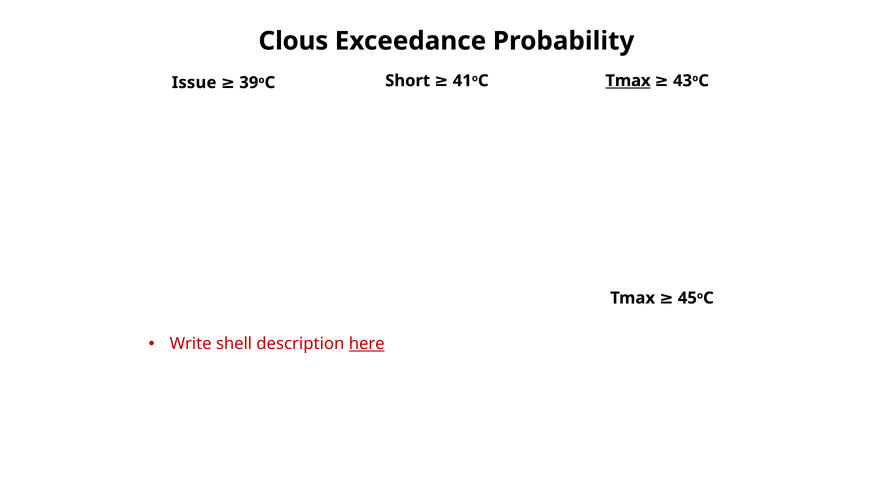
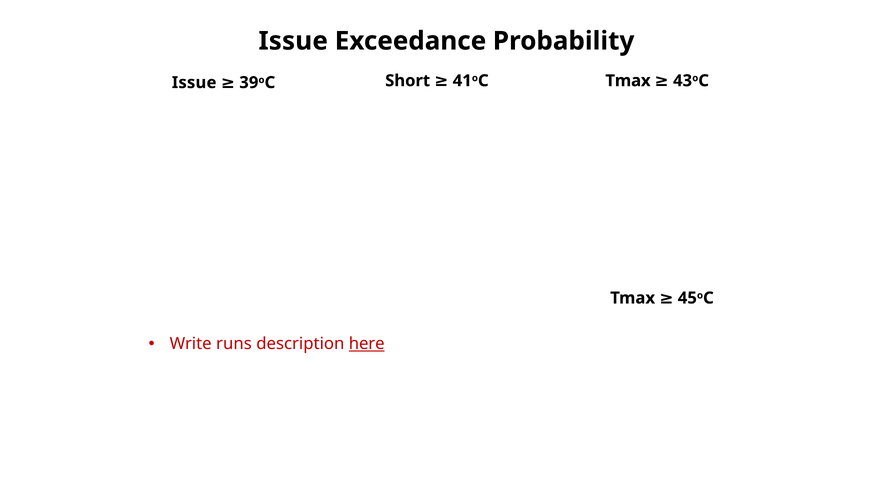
Clous: Clous -> Issue (293, 41)
Tmax underline: present -> none (628, 81)
shell: shell -> runs (234, 344)
